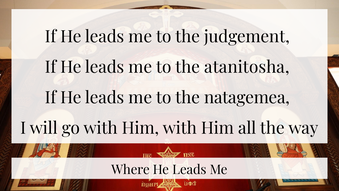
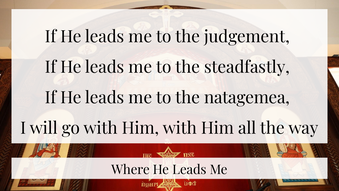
atanitosha: atanitosha -> steadfastly (247, 67)
